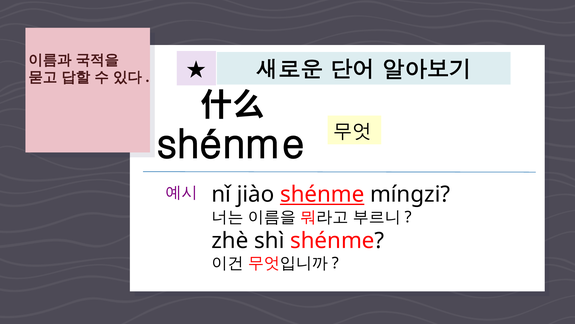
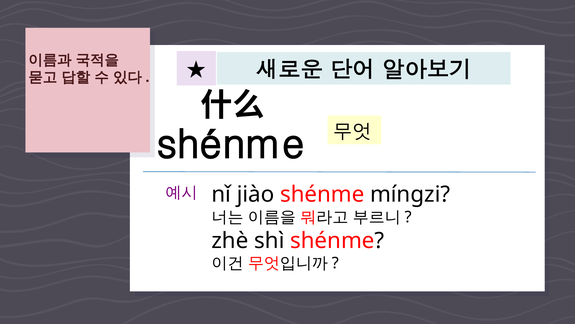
shénme underline: present -> none (322, 194)
